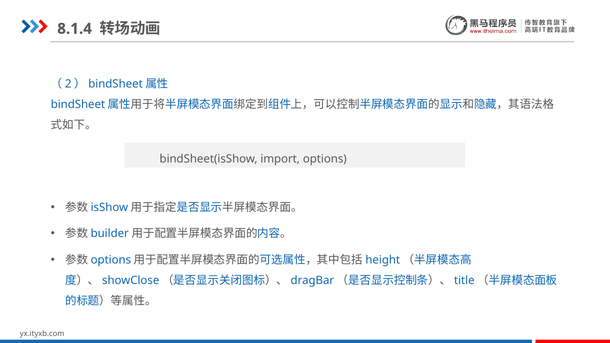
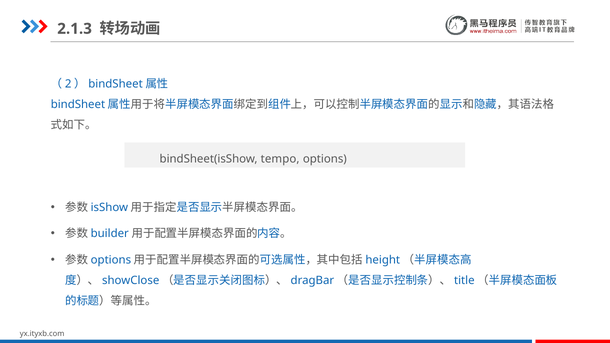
8.1.4: 8.1.4 -> 2.1.3 (75, 29)
import: import -> tempo (280, 159)
